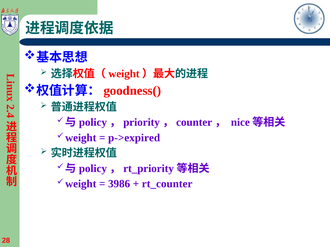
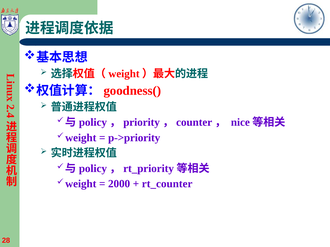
p->expired: p->expired -> p->priority (134, 138)
3986: 3986 -> 2000 (119, 184)
